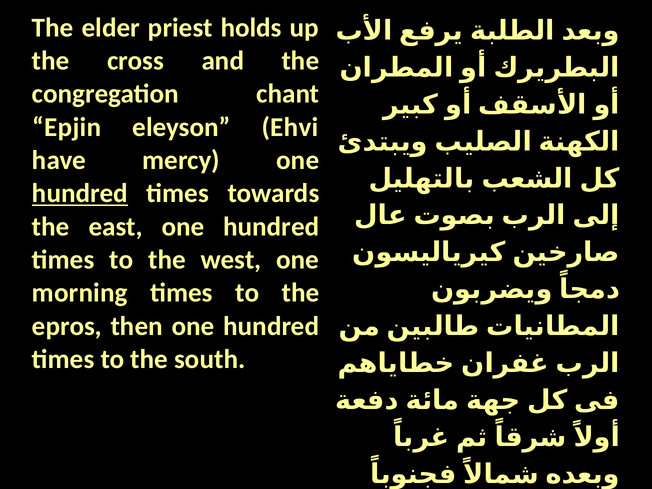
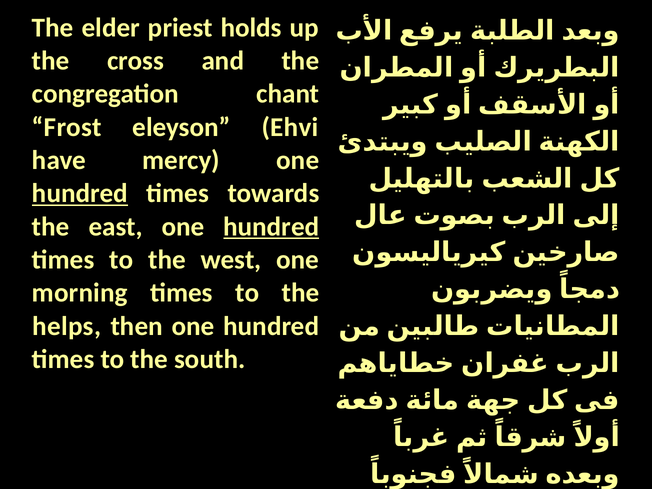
Epjin: Epjin -> Frost (67, 127)
hundred underline: none -> present (271, 227)
epros: epros -> helps (67, 326)
